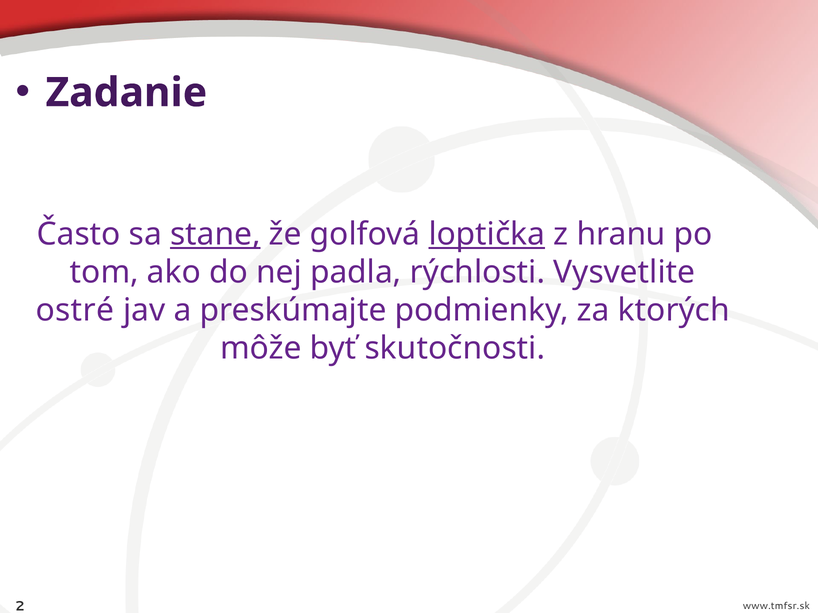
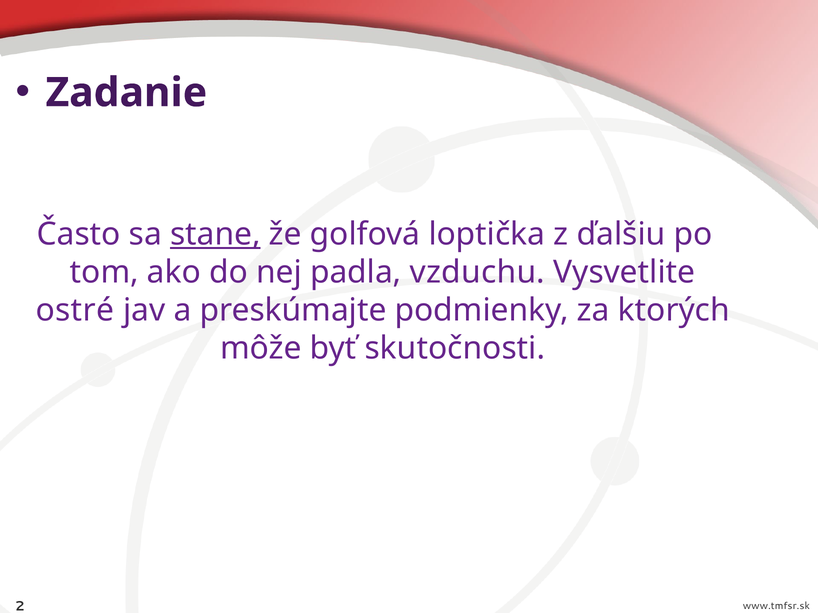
loptička underline: present -> none (487, 234)
hranu: hranu -> ďalšiu (621, 234)
rýchlosti: rýchlosti -> vzduchu (477, 272)
